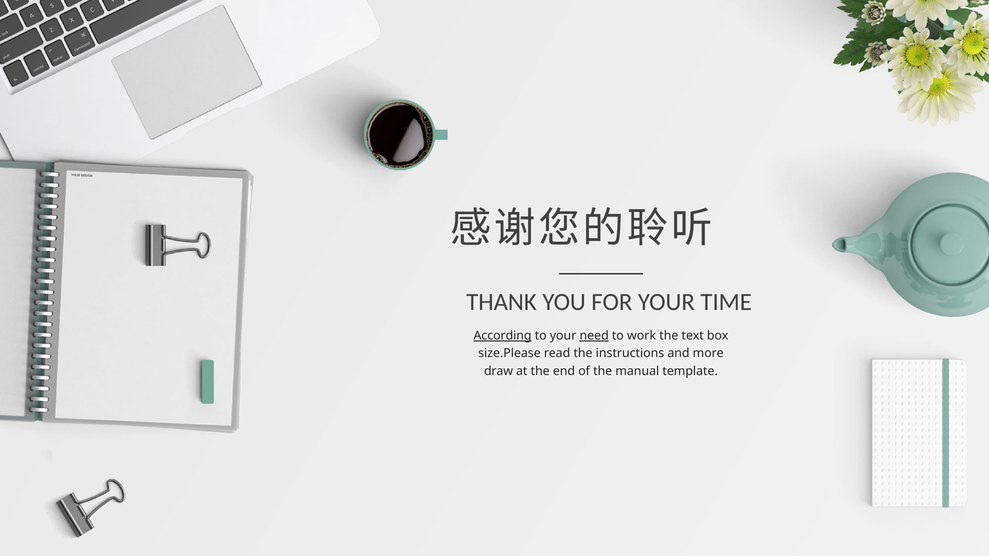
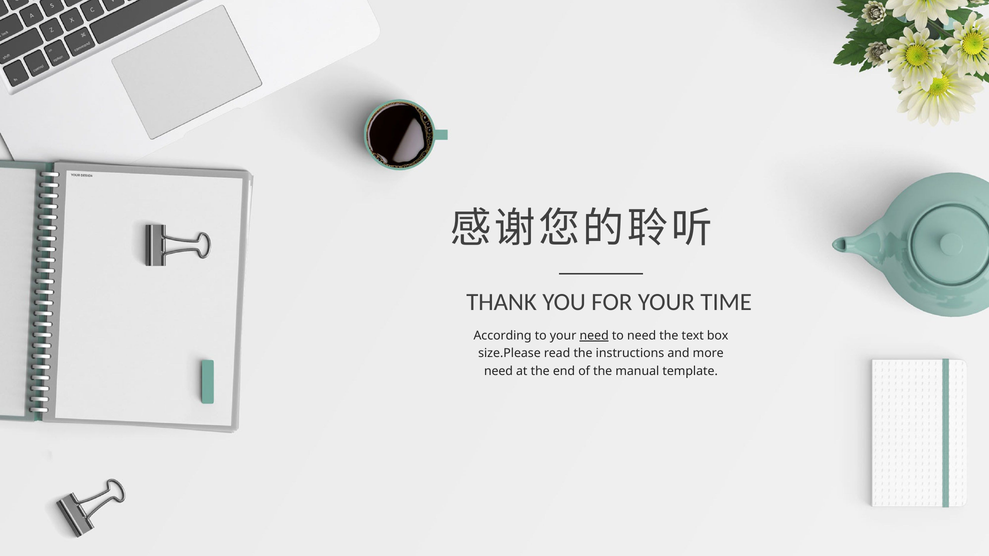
According underline: present -> none (503, 336)
to work: work -> need (642, 336)
draw: draw -> need (498, 371)
